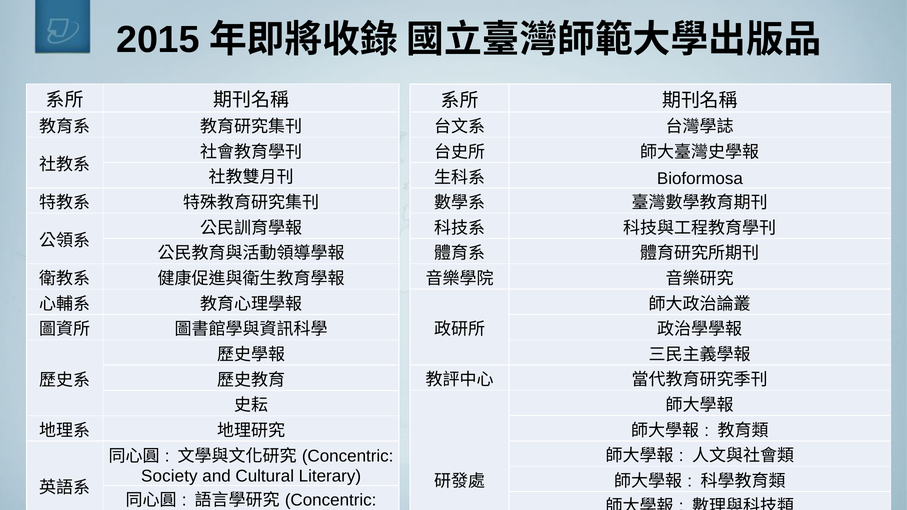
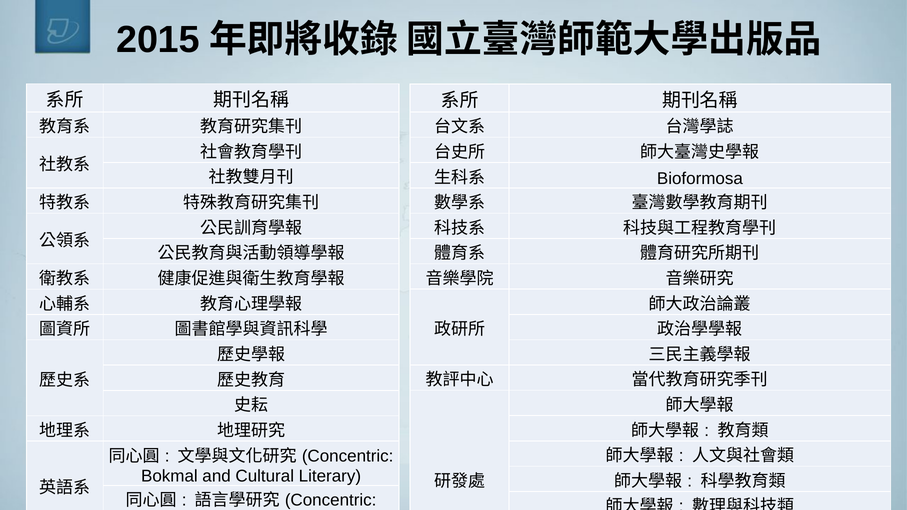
Society: Society -> Bokmal (169, 476)
